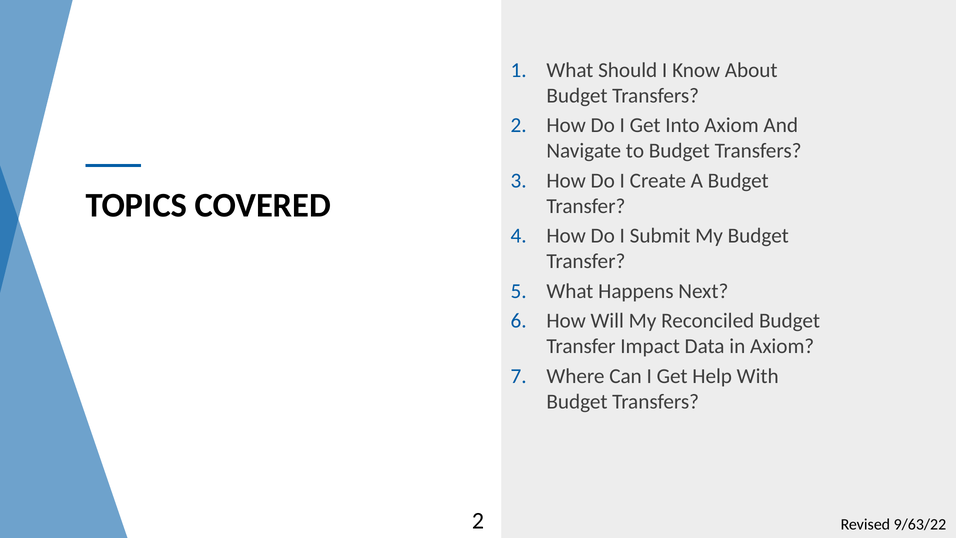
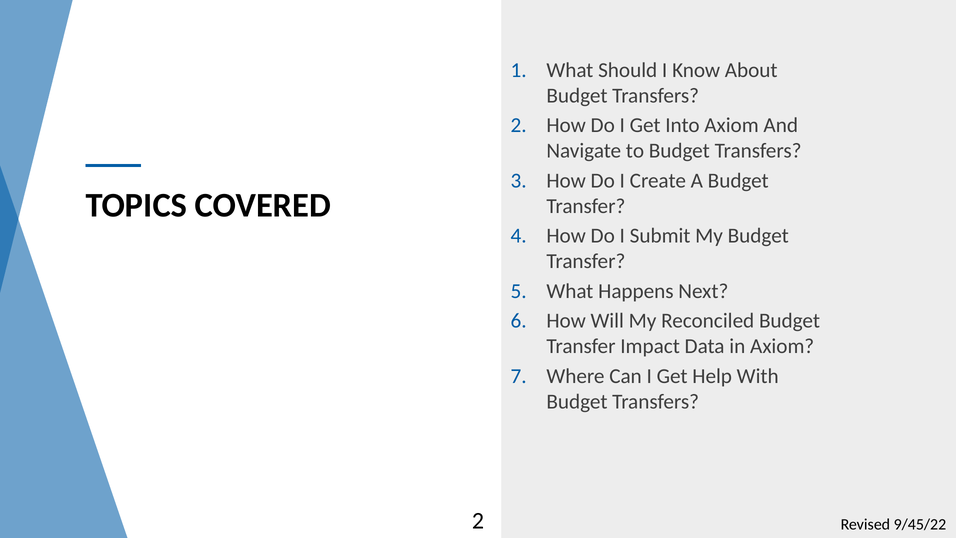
9/63/22: 9/63/22 -> 9/45/22 (920, 524)
